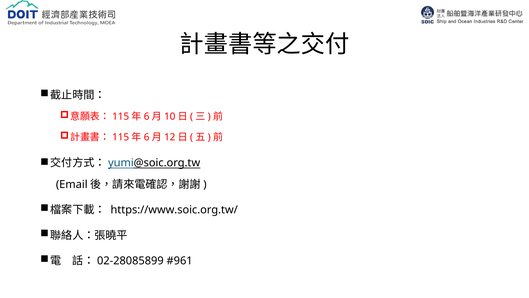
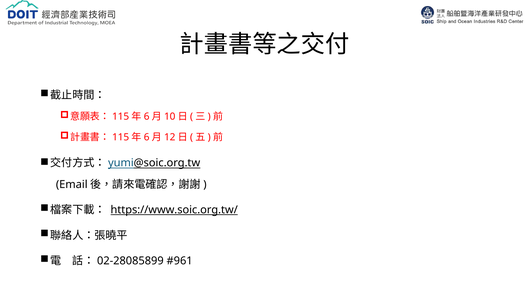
https://www.soic.org.tw/ underline: none -> present (174, 210)
